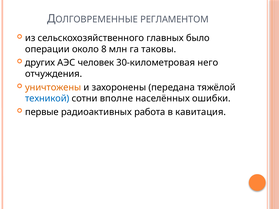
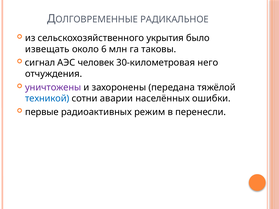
РЕГЛАМЕНТОМ: РЕГЛАМЕНТОМ -> РАДИКАЛЬНОЕ (174, 19)
главных: главных -> укрытия (165, 38)
операции: операции -> извещать (47, 49)
8: 8 -> 6 (104, 49)
других: других -> сигнал (40, 63)
уничтожены colour: orange -> purple (53, 87)
вполне: вполне -> аварии (116, 99)
работа: работа -> режим (150, 112)
кавитация: кавитация -> перенесли (201, 112)
